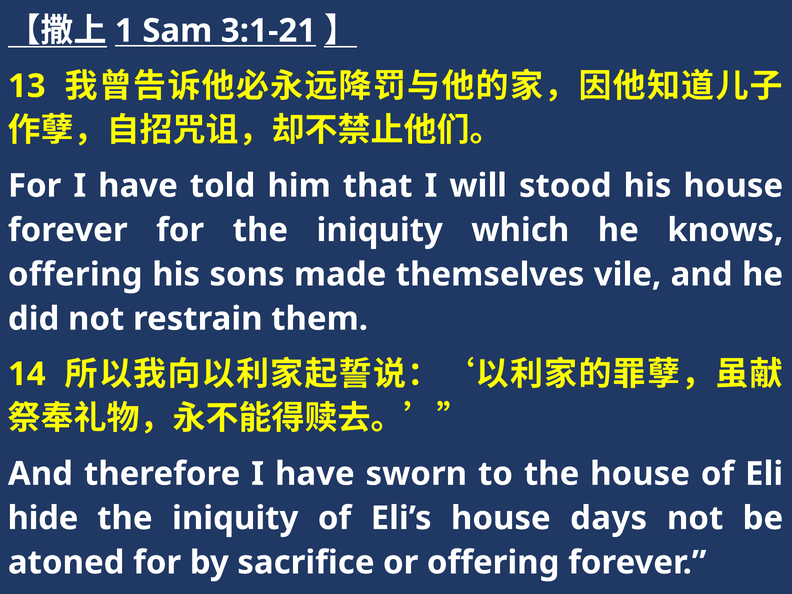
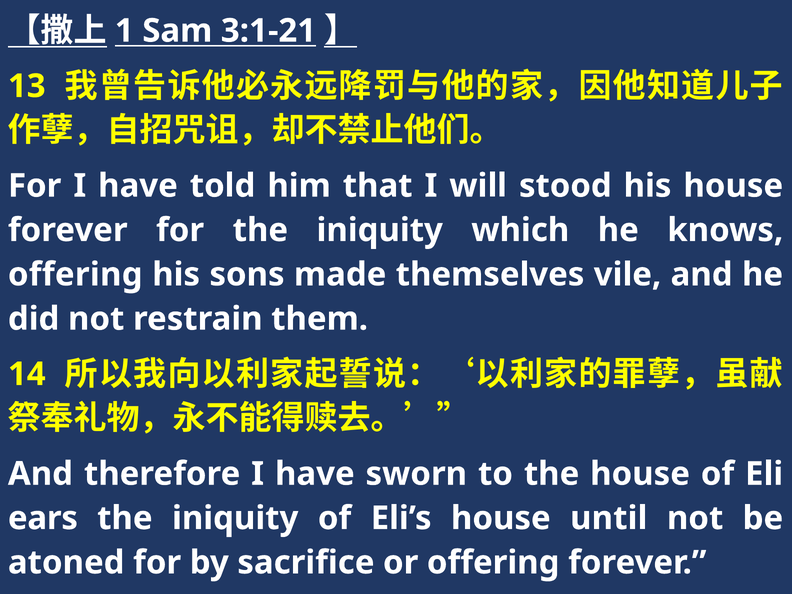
hide: hide -> ears (43, 518)
days: days -> until (609, 518)
